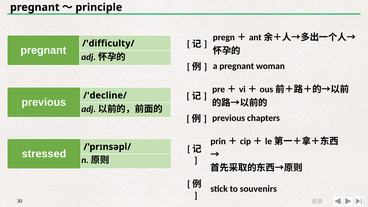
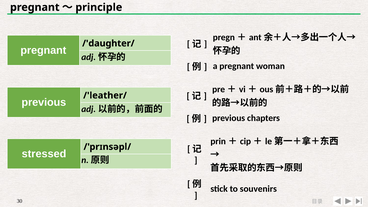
/'difficulty/: /'difficulty/ -> /'daughter/ (108, 43)
/'decline/: /'decline/ -> /'leather/ (105, 95)
